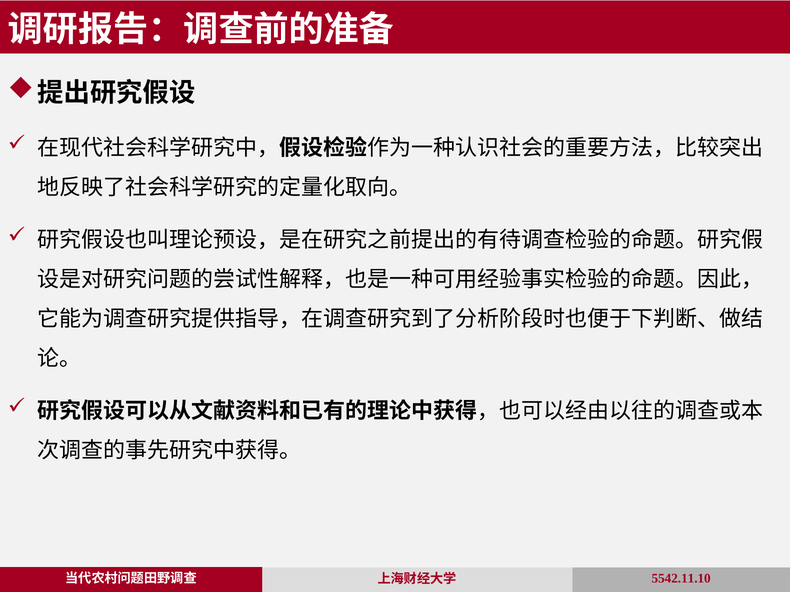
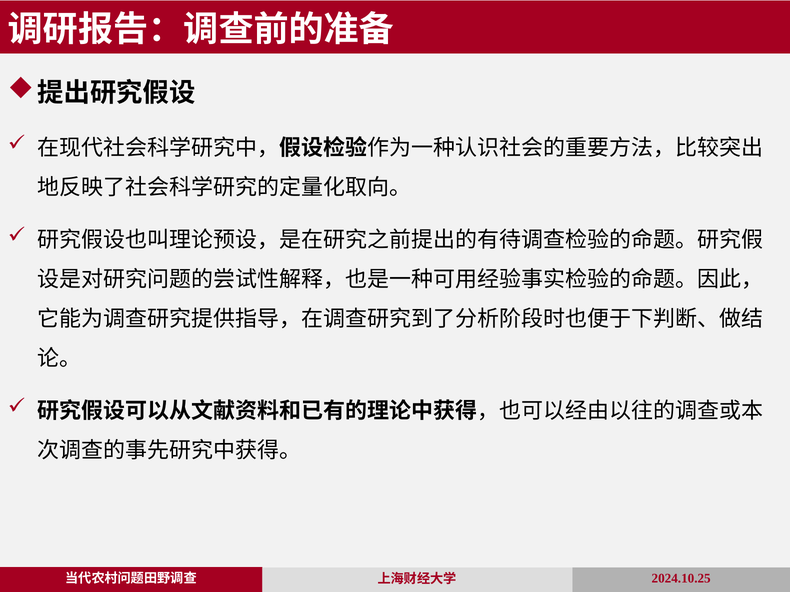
5542.11.10: 5542.11.10 -> 2024.10.25 (681, 579)
